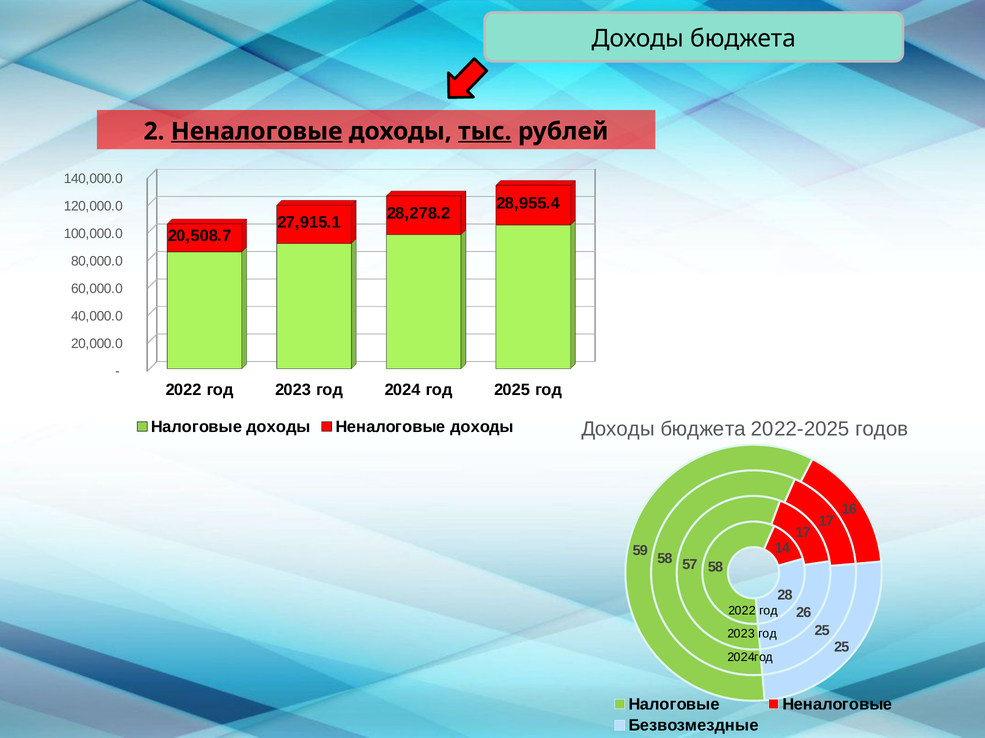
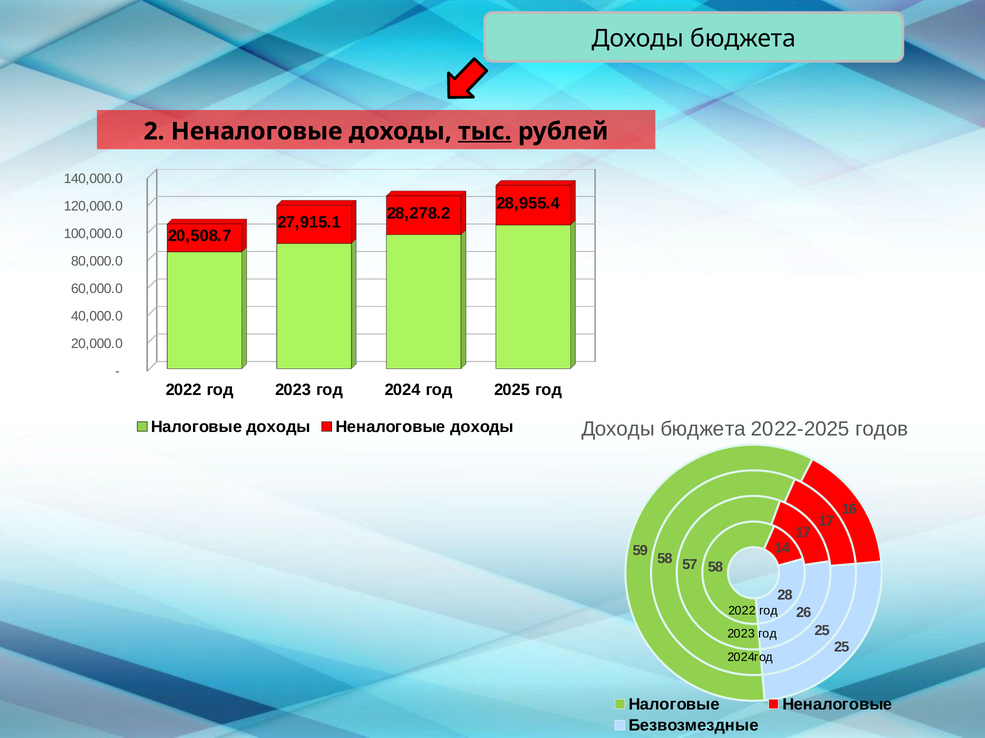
Неналоговые underline: present -> none (257, 131)
